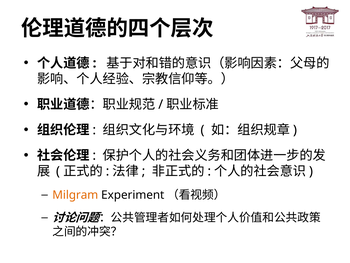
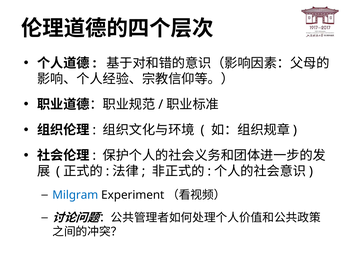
Milgram colour: orange -> blue (75, 195)
